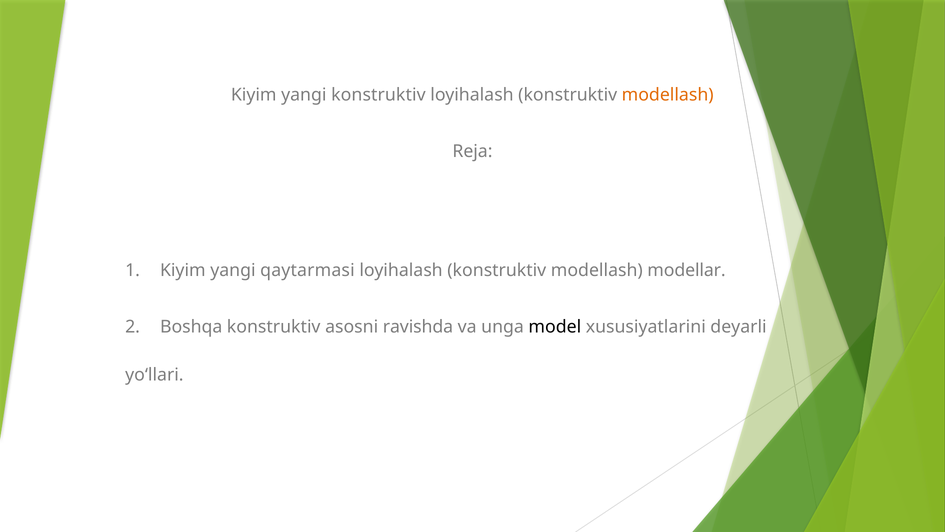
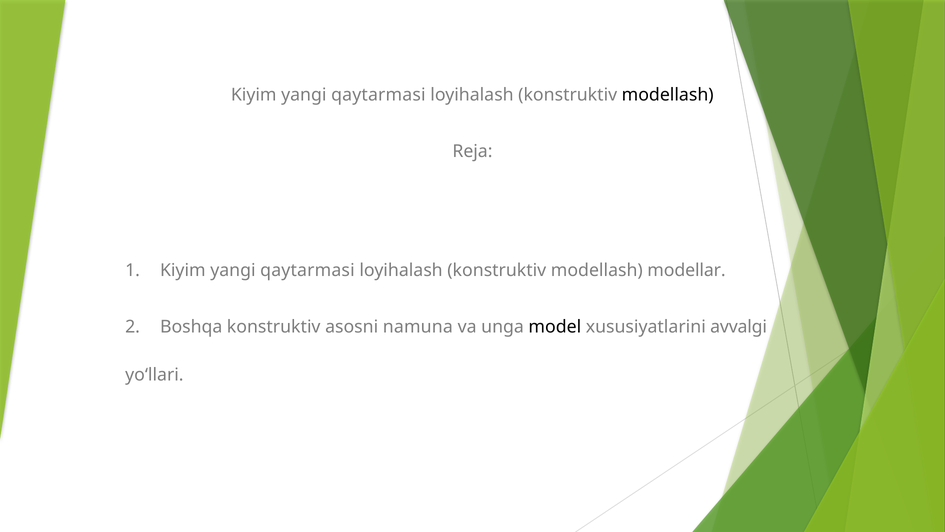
konstruktiv: konstruktiv -> qaytarmasi (378, 95)
modellash colour: orange -> black (668, 95)
ravishda: ravishda -> namuna (418, 327)
deyarli: deyarli -> avvalgi (739, 327)
